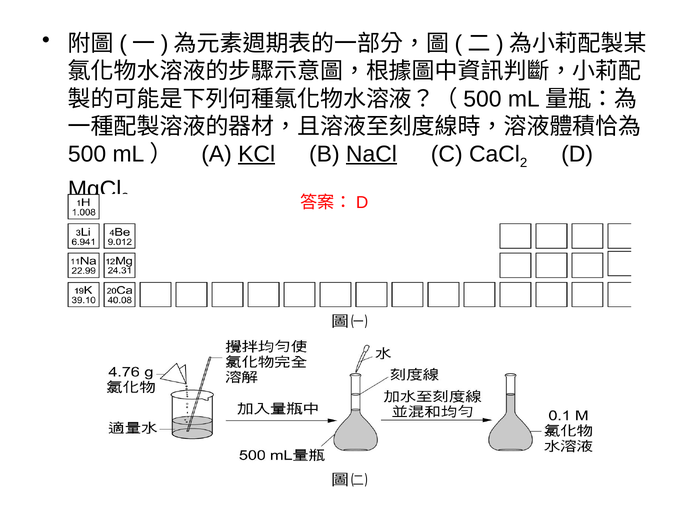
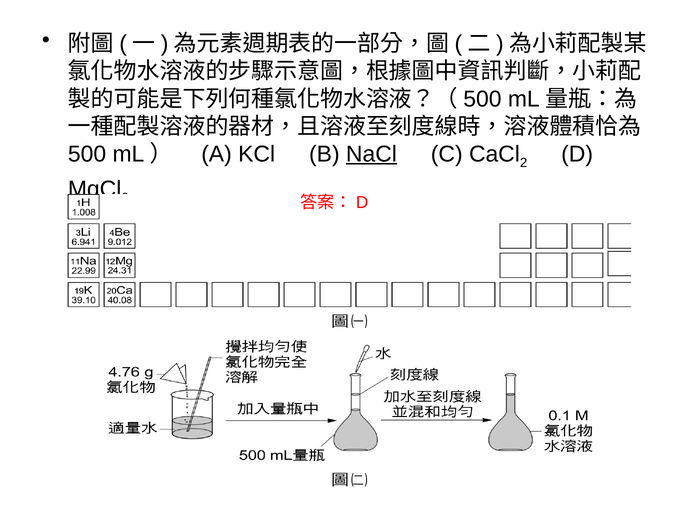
KCl underline: present -> none (257, 154)
